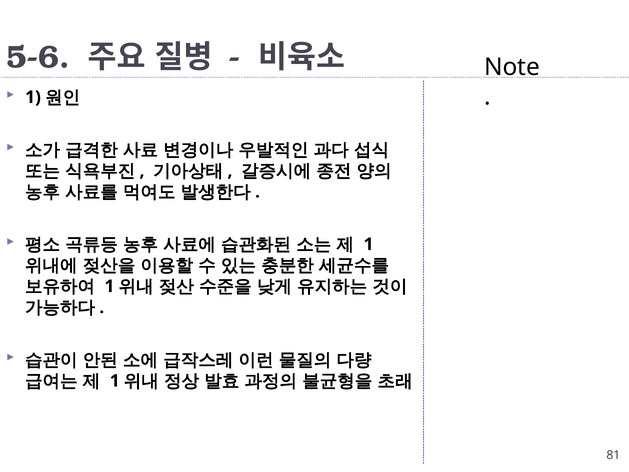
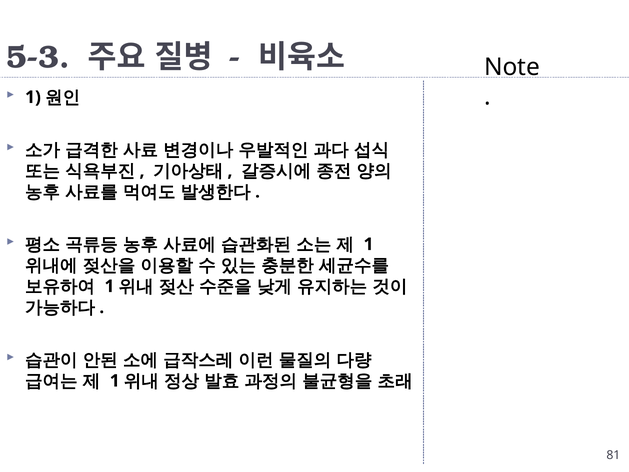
5-6: 5-6 -> 5-3 (38, 58)
